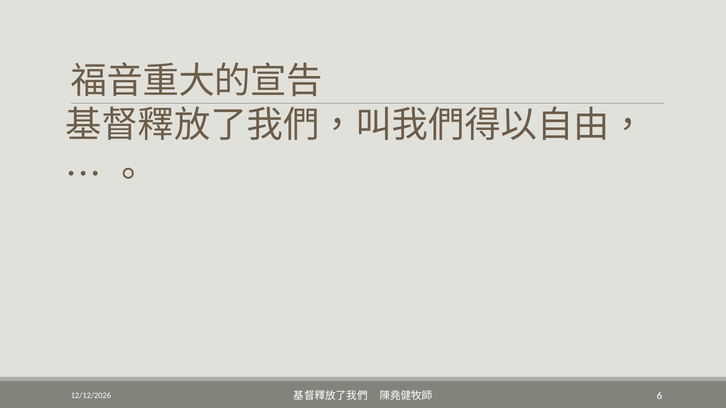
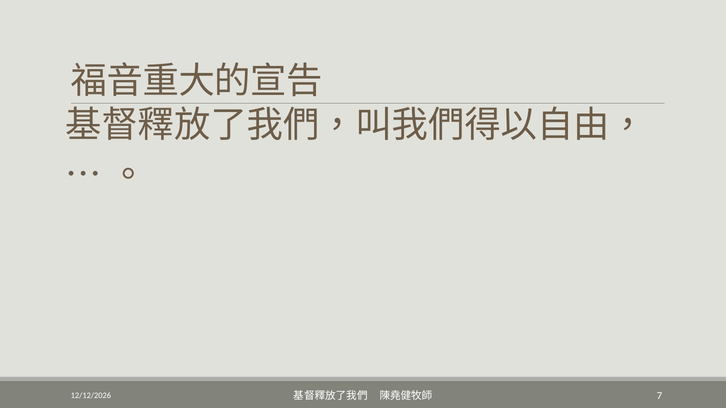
6: 6 -> 7 (660, 396)
